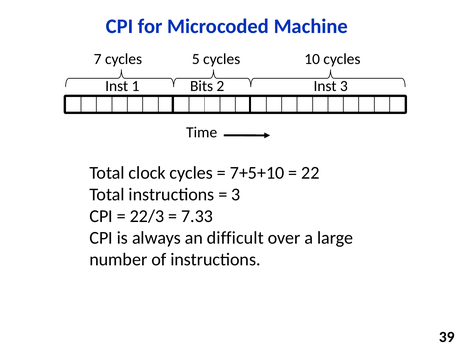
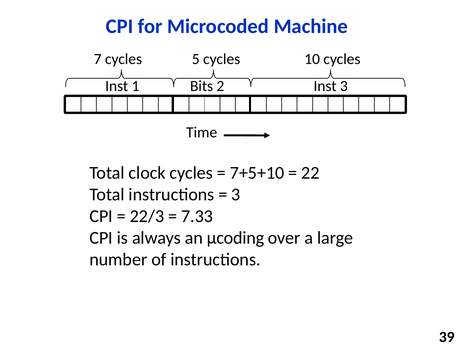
difficult: difficult -> µcoding (235, 237)
